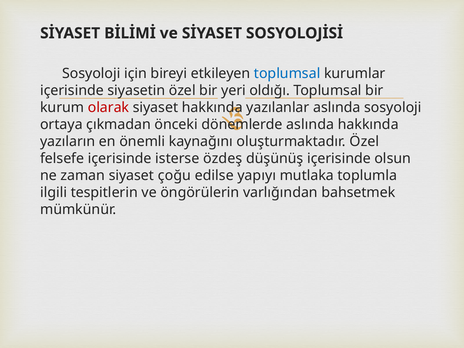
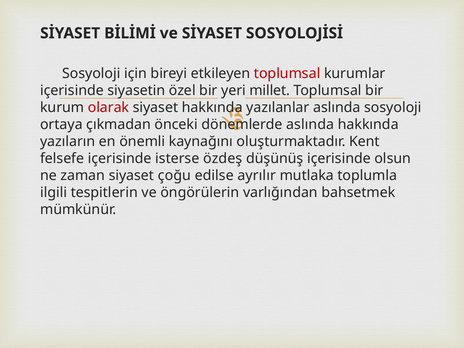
toplumsal colour: blue -> red (287, 74)
oldığı: oldığı -> millet (270, 91)
oluşturmaktadır Özel: Özel -> Kent (364, 142)
yapıyı: yapıyı -> ayrılır (257, 175)
